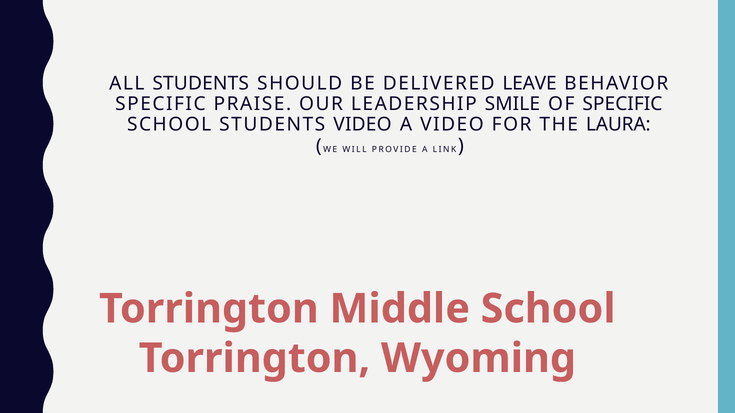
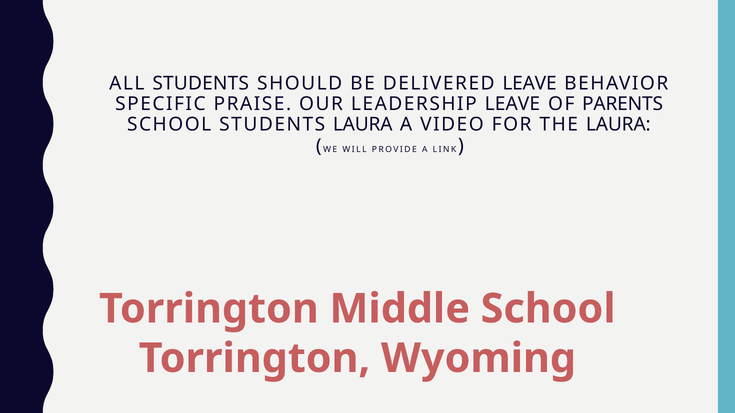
LEADERSHIP SMILE: SMILE -> LEAVE (512, 104)
OF SPECIFIC: SPECIFIC -> PARENTS (623, 104)
STUDENTS VIDEO: VIDEO -> LAURA (363, 125)
